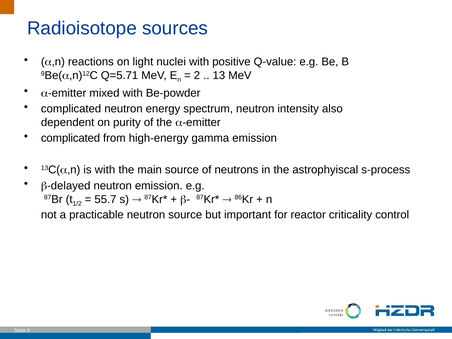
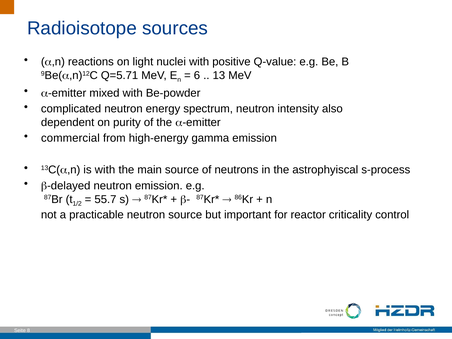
2: 2 -> 6 (197, 75)
complicated: complicated -> commercial (70, 138)
